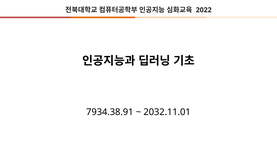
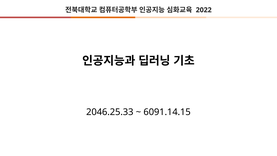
7934.38.91: 7934.38.91 -> 2046.25.33 (110, 112)
2032.11.01: 2032.11.01 -> 6091.14.15 (167, 112)
